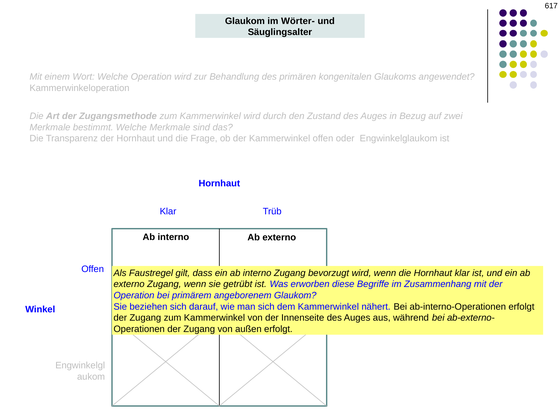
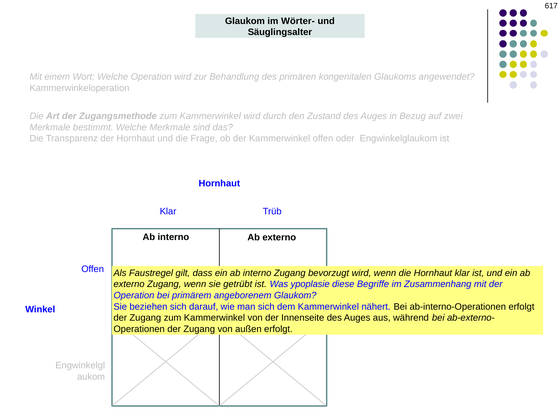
erworben: erworben -> ypoplasie (310, 284)
